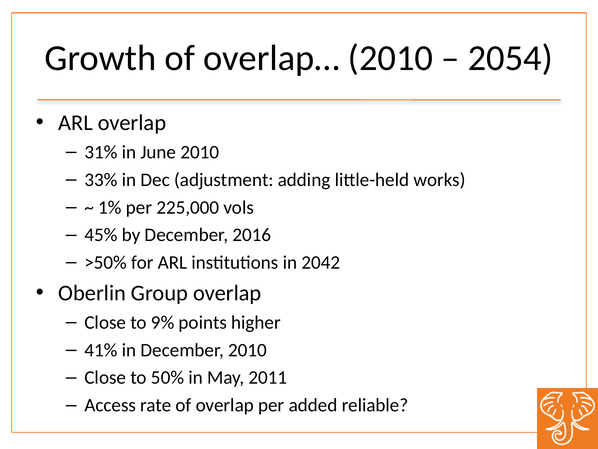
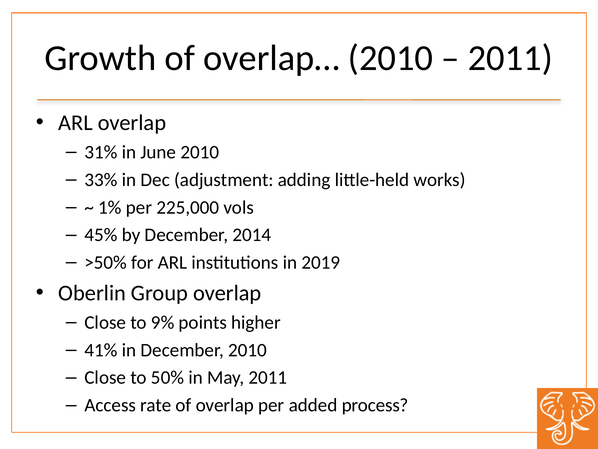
2054: 2054 -> 2011 (510, 58)
2016: 2016 -> 2014 (252, 235)
2042: 2042 -> 2019 (321, 262)
reliable: reliable -> process (375, 405)
